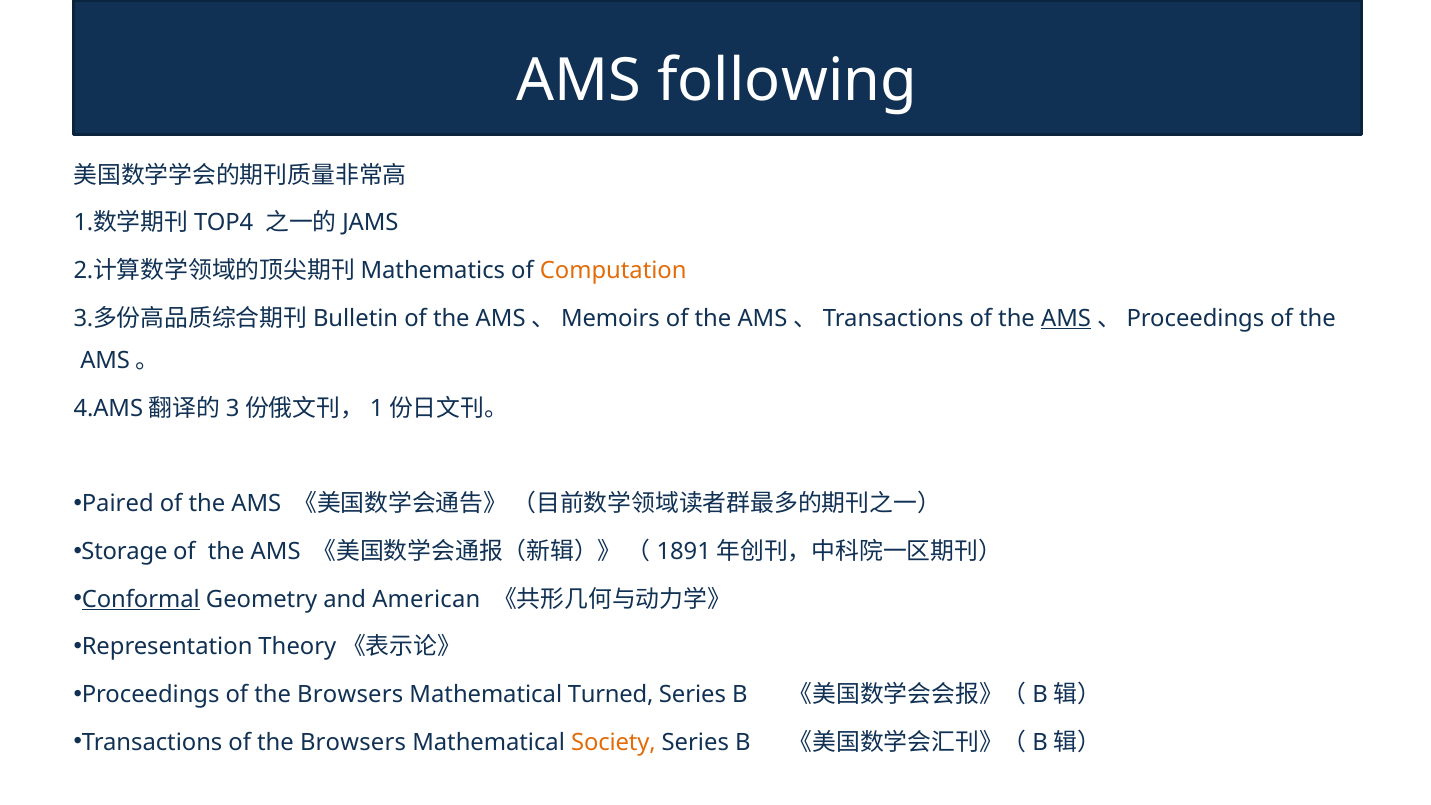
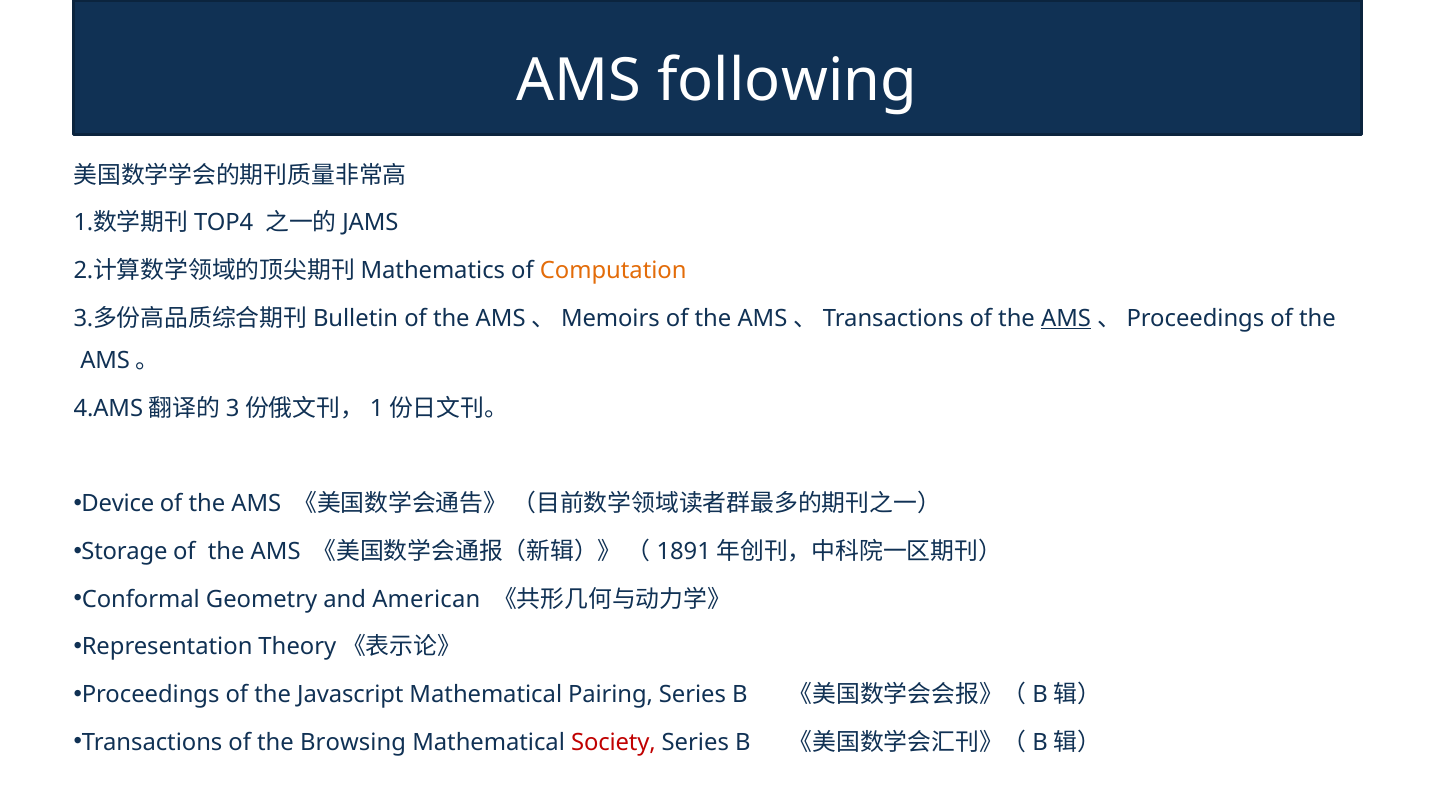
Paired: Paired -> Device (118, 504)
Conformal underline: present -> none (141, 599)
Proceedings of the Browsers: Browsers -> Javascript (350, 695)
Turned: Turned -> Pairing (611, 695)
Transactions of the Browsers: Browsers -> Browsing (353, 742)
Society colour: orange -> red (613, 742)
